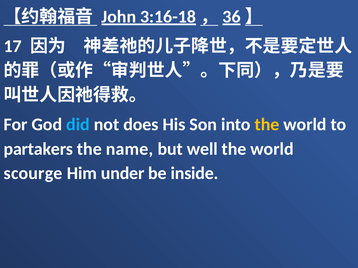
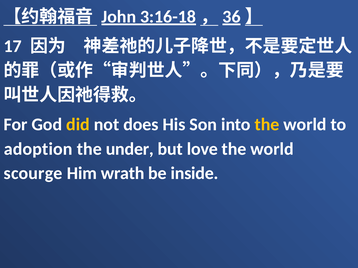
did colour: light blue -> yellow (78, 125)
partakers: partakers -> adoption (38, 149)
name: name -> under (130, 149)
well: well -> love (202, 149)
under: under -> wrath (123, 174)
